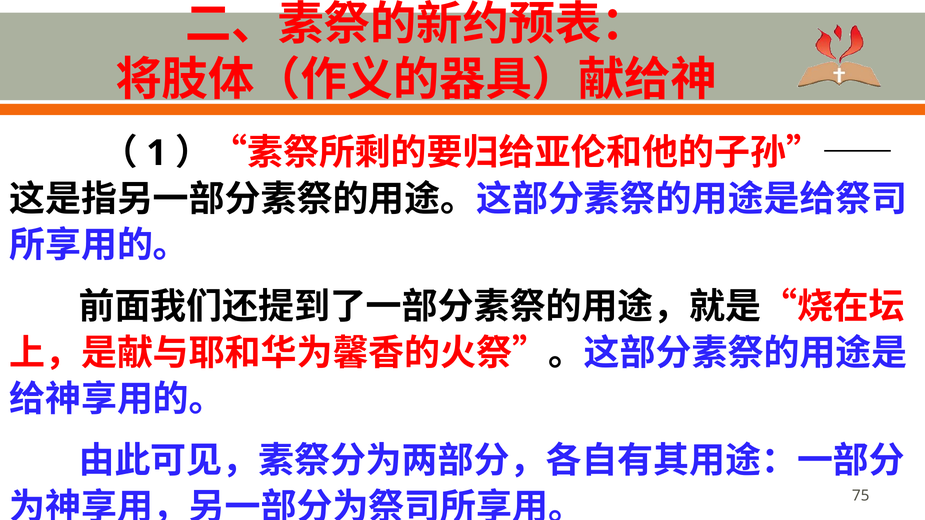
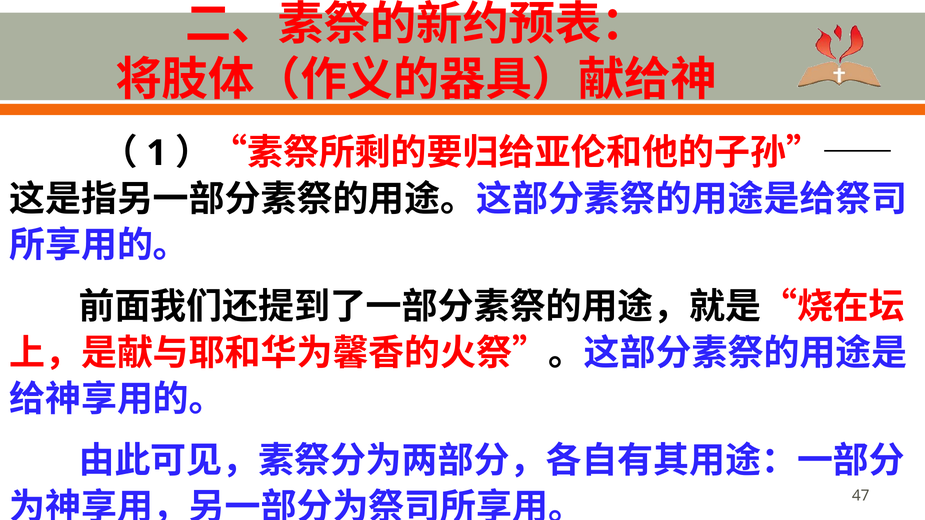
75: 75 -> 47 (861, 496)
